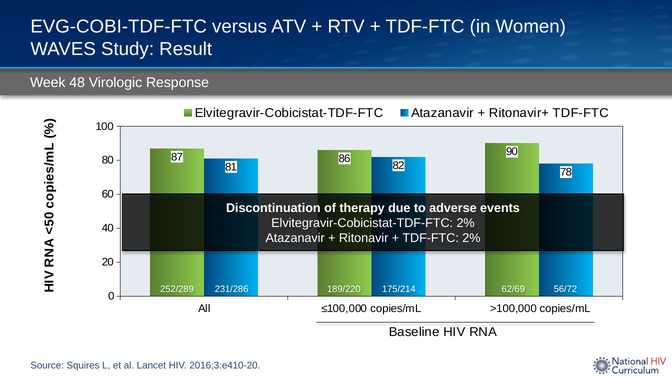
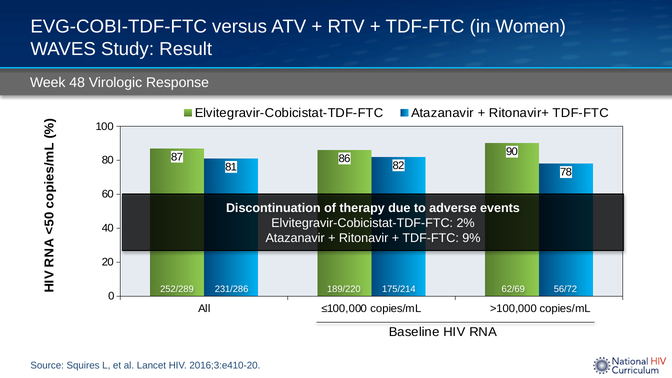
TDF-FTC 2%: 2% -> 9% (471, 238)
